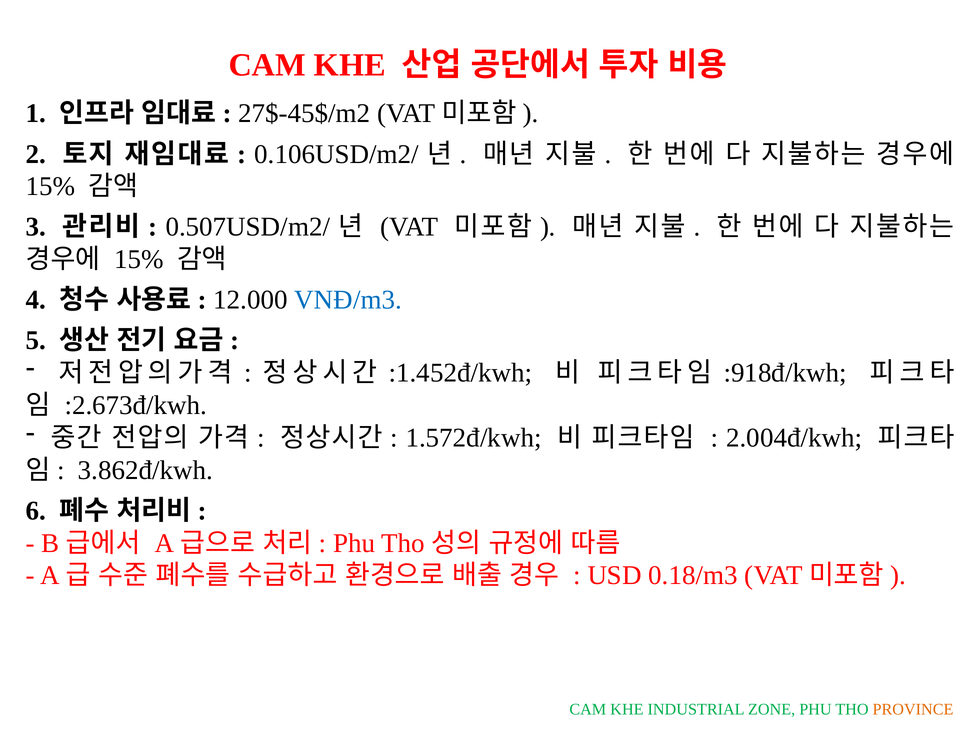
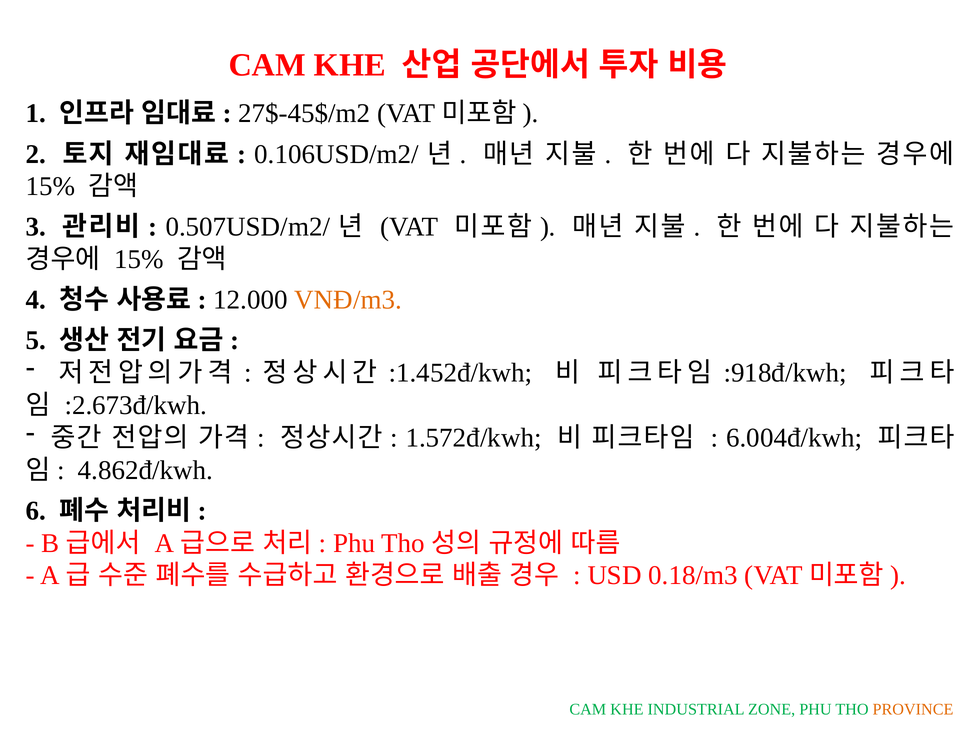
VNĐ/m3 colour: blue -> orange (348, 300)
2.004đ/kwh: 2.004đ/kwh -> 6.004đ/kwh (794, 438)
3.862đ/kwh: 3.862đ/kwh -> 4.862đ/kwh (146, 470)
